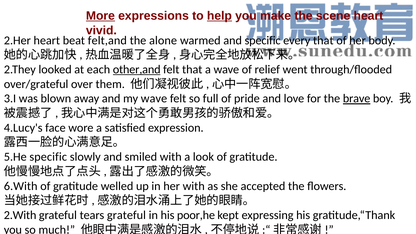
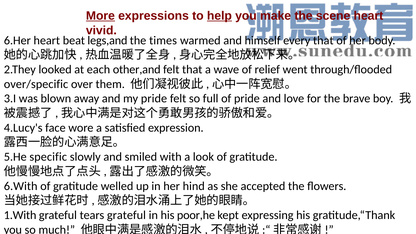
2.Her: 2.Her -> 6.Her (17, 40)
felt,and: felt,and -> legs,and (107, 40)
alone: alone -> times (163, 40)
and specific: specific -> himself (263, 40)
other,and underline: present -> none (137, 69)
over/grateful: over/grateful -> over/specific (36, 84)
my wave: wave -> pride (154, 99)
brave underline: present -> none (357, 99)
her with: with -> hind (194, 186)
2.With: 2.With -> 1.With (20, 215)
